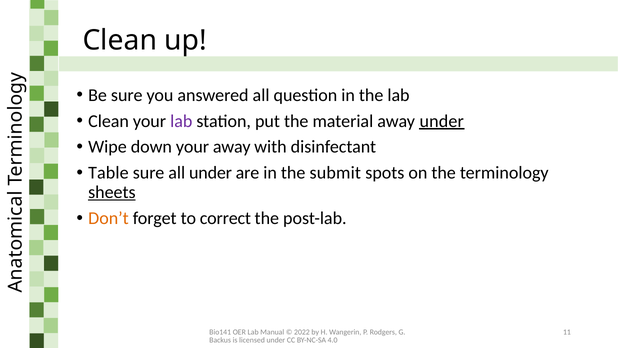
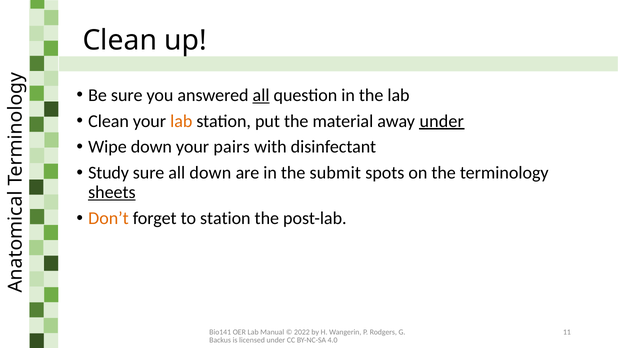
all underline: none -> present (261, 95)
lab colour: purple -> orange (181, 121)
your away: away -> pairs (232, 147)
Table: Table -> Study (109, 173)
all under: under -> down (210, 173)
to correct: correct -> station (225, 218)
